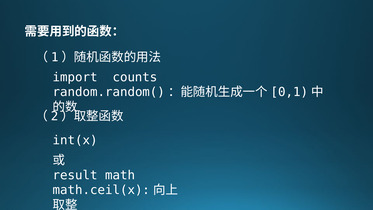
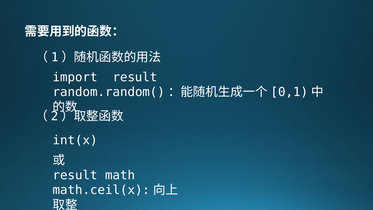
import counts: counts -> result (135, 77)
